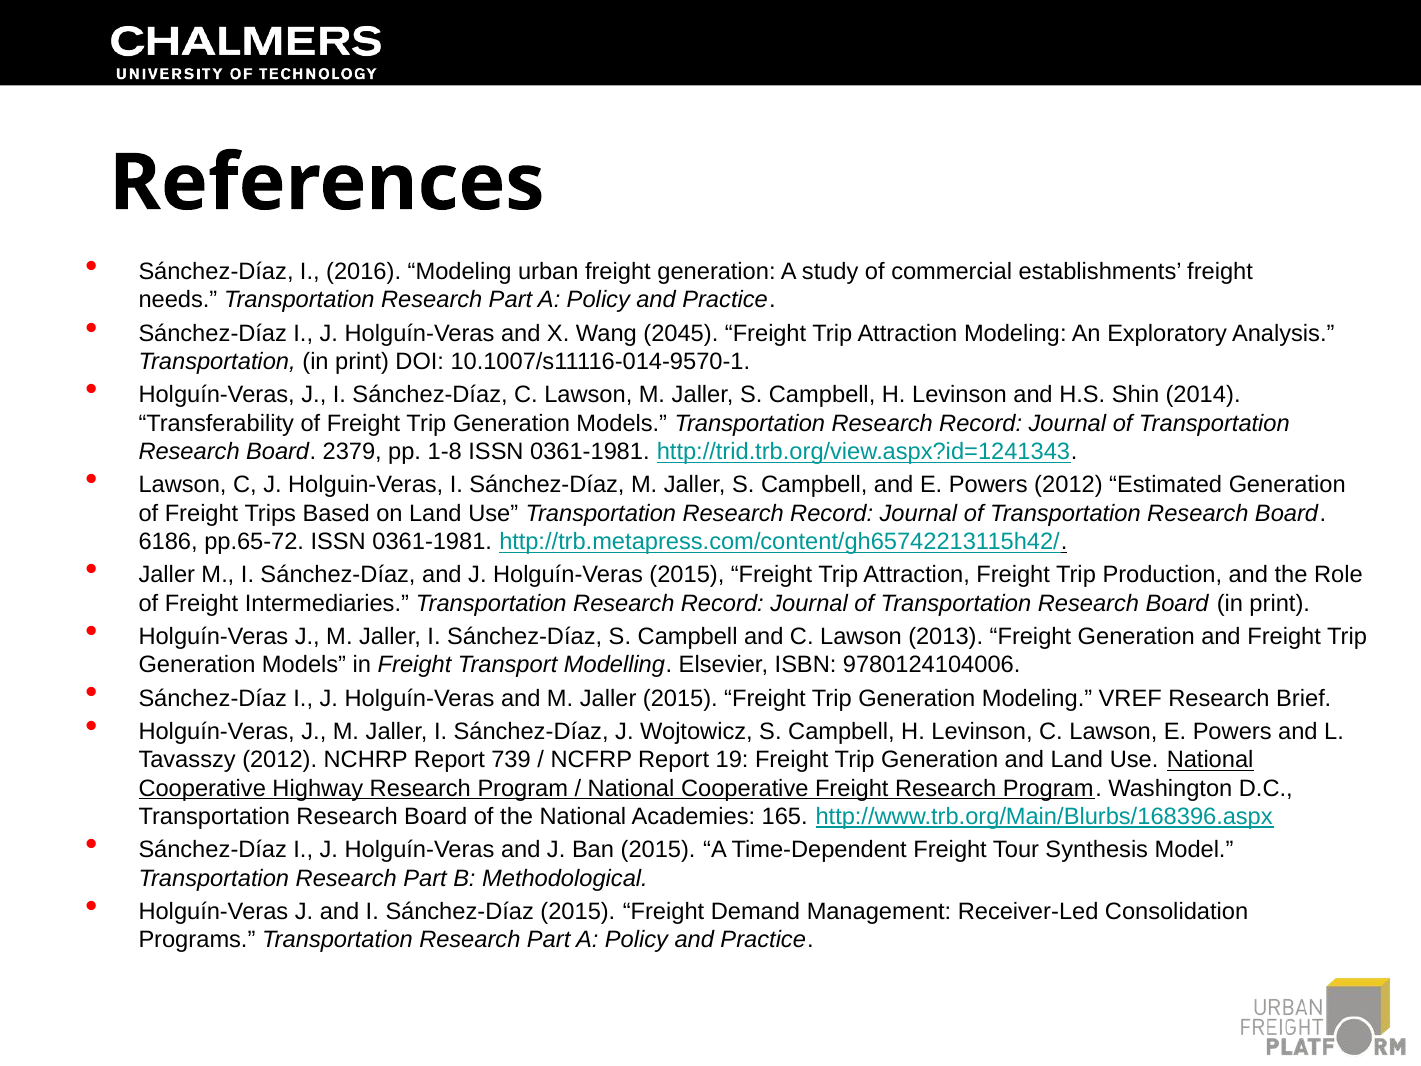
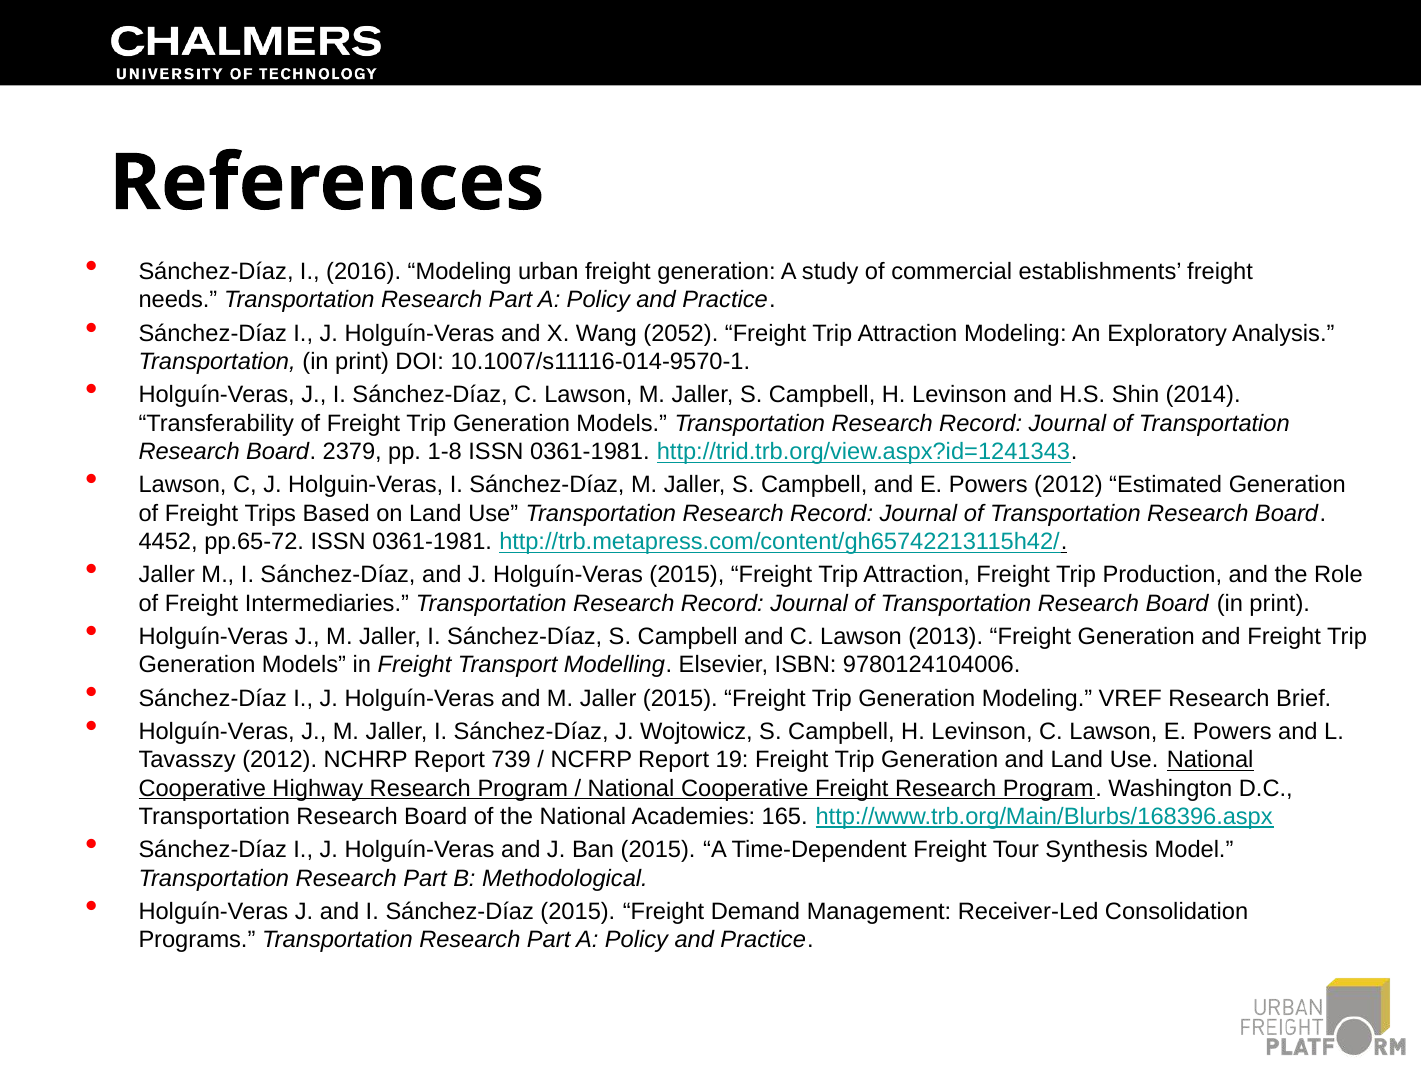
2045: 2045 -> 2052 (681, 333)
6186: 6186 -> 4452 (168, 542)
